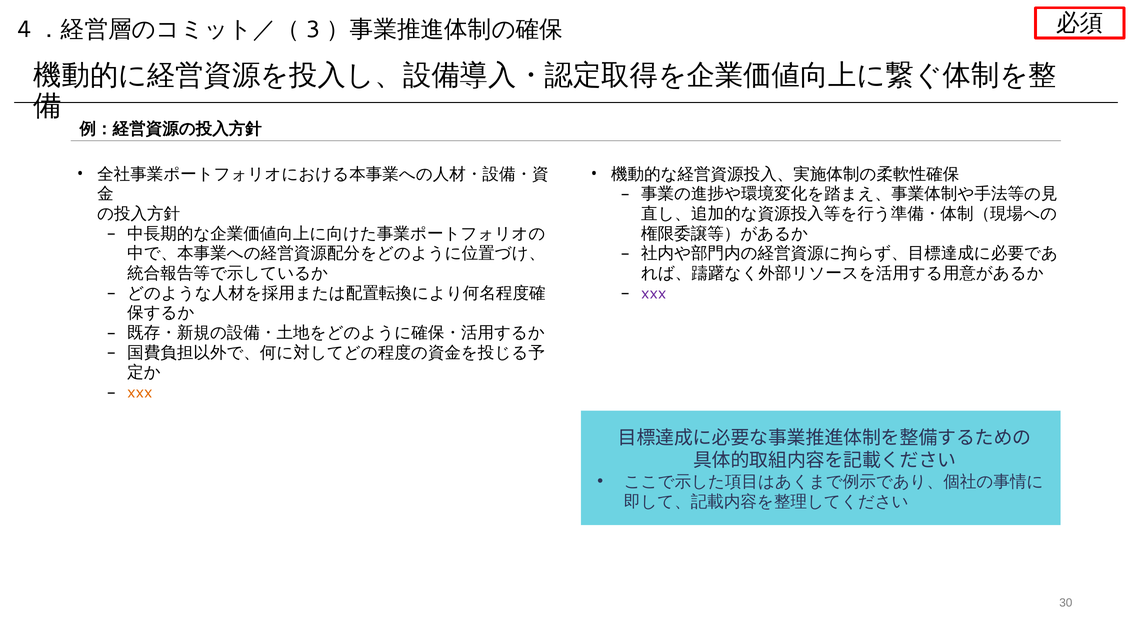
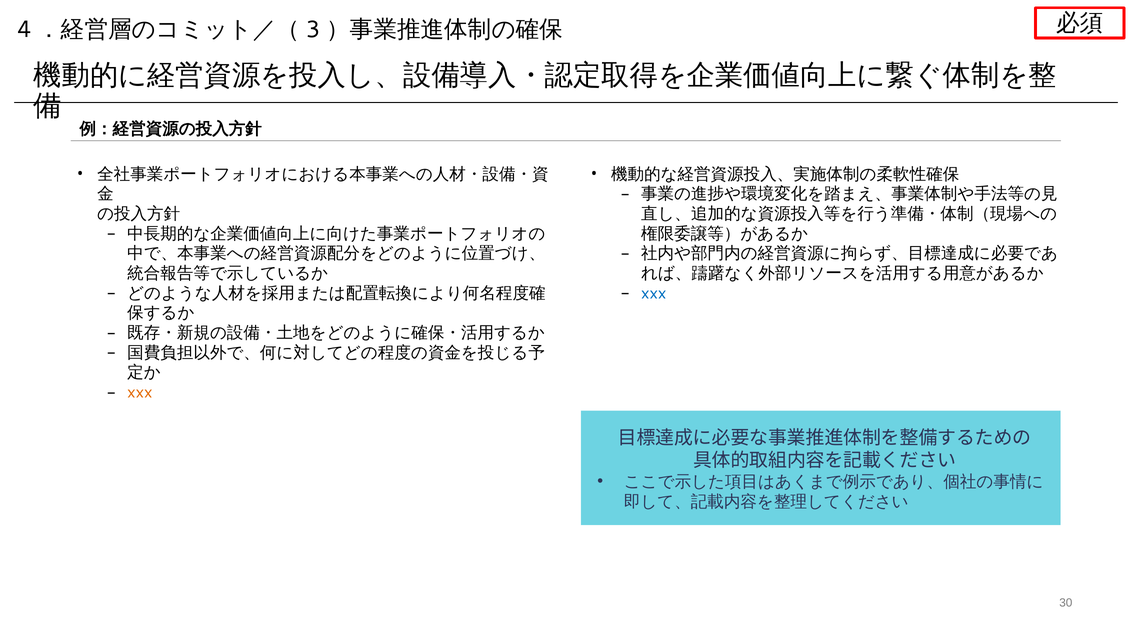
xxx colour: purple -> blue (654, 293)
